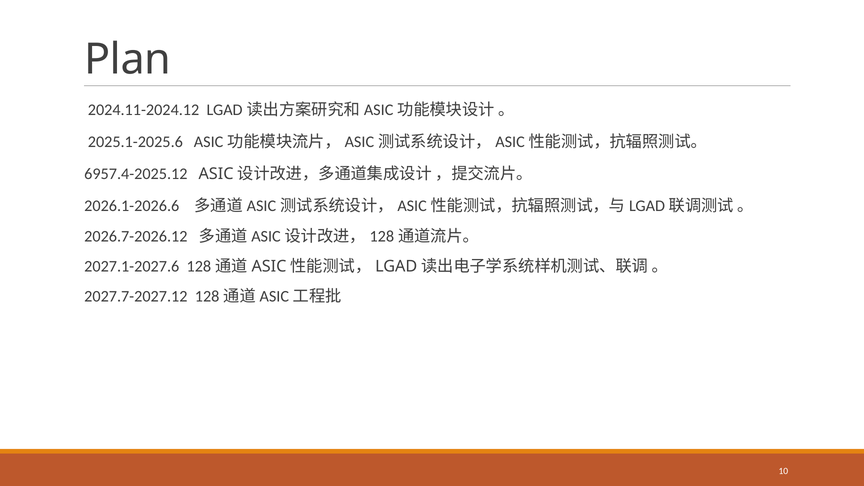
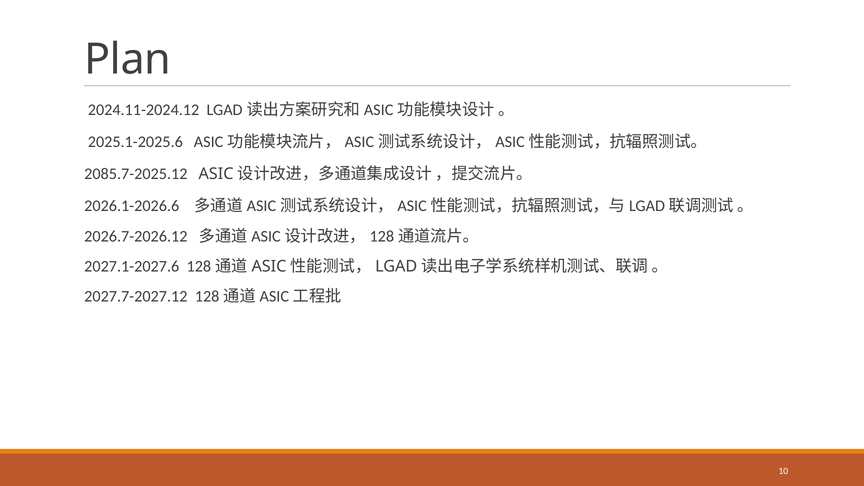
6957.4-2025.12: 6957.4-2025.12 -> 2085.7-2025.12 (136, 174)
